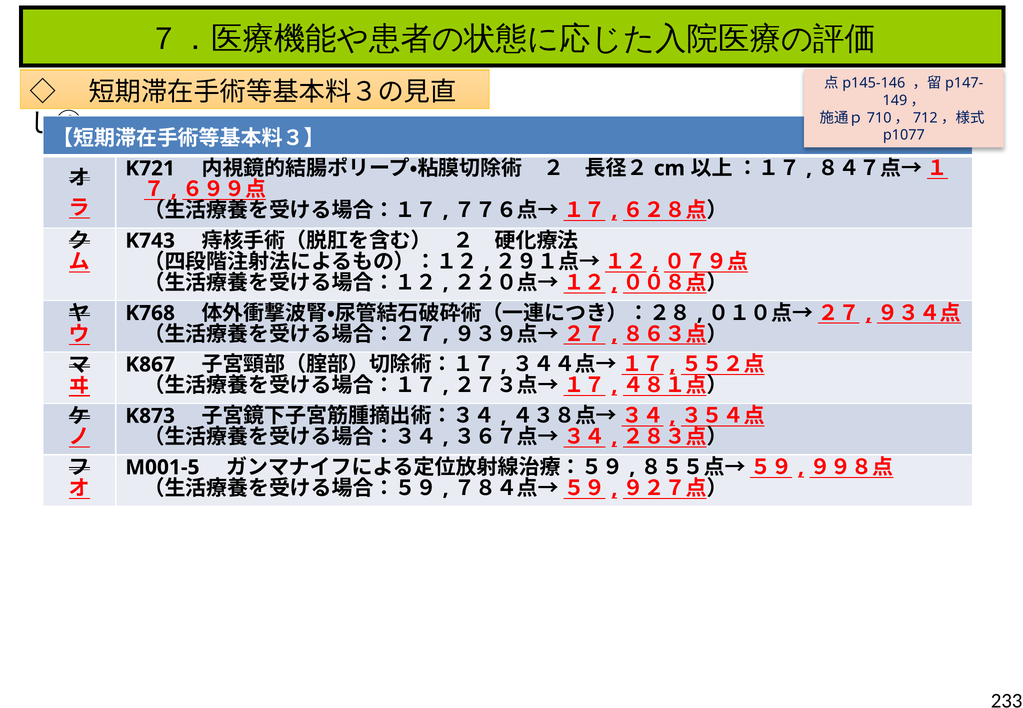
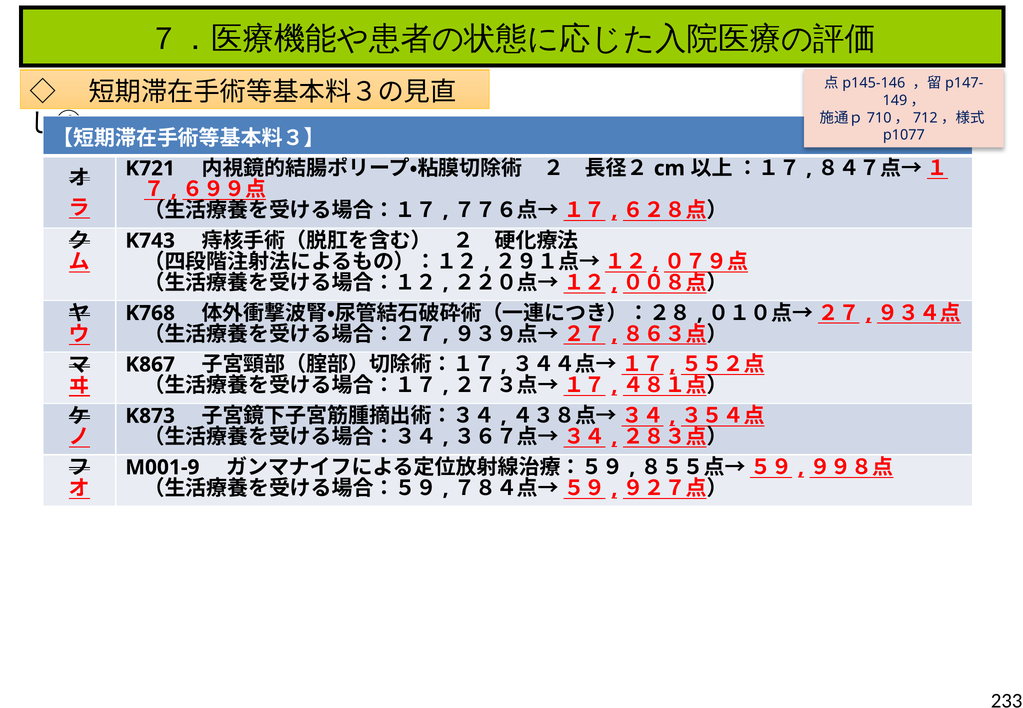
M001-5: M001-5 -> M001-9 (162, 467)
